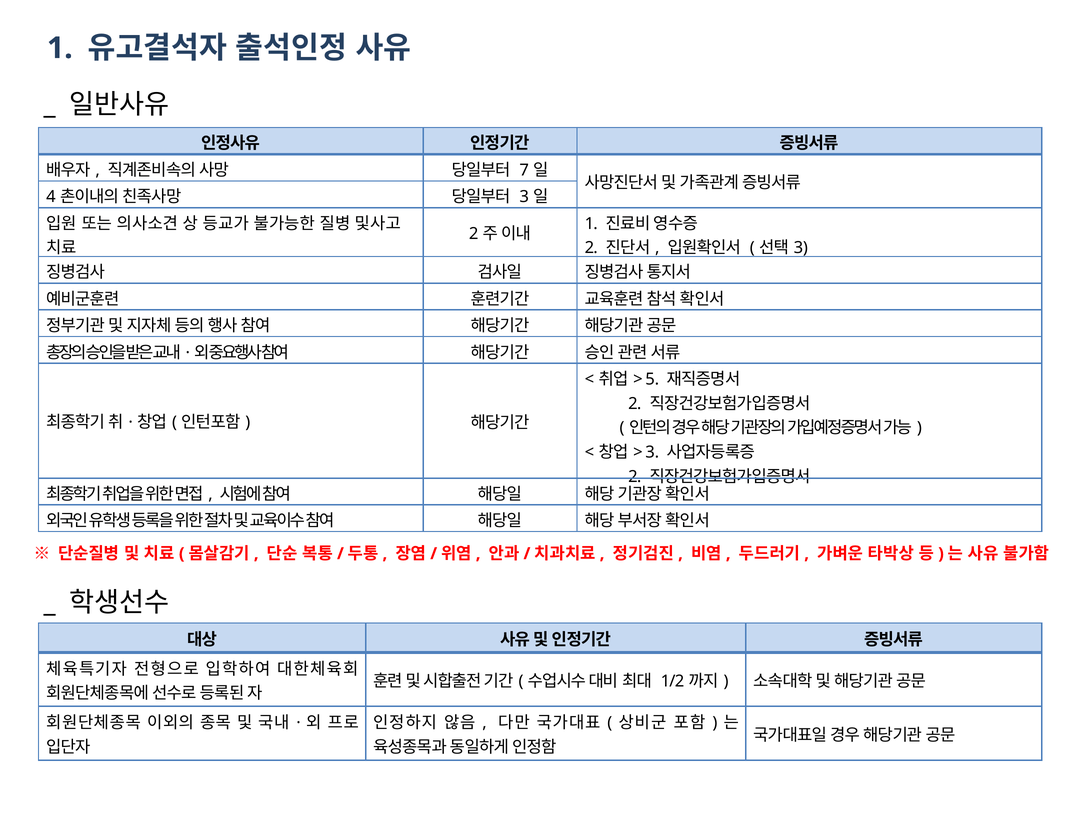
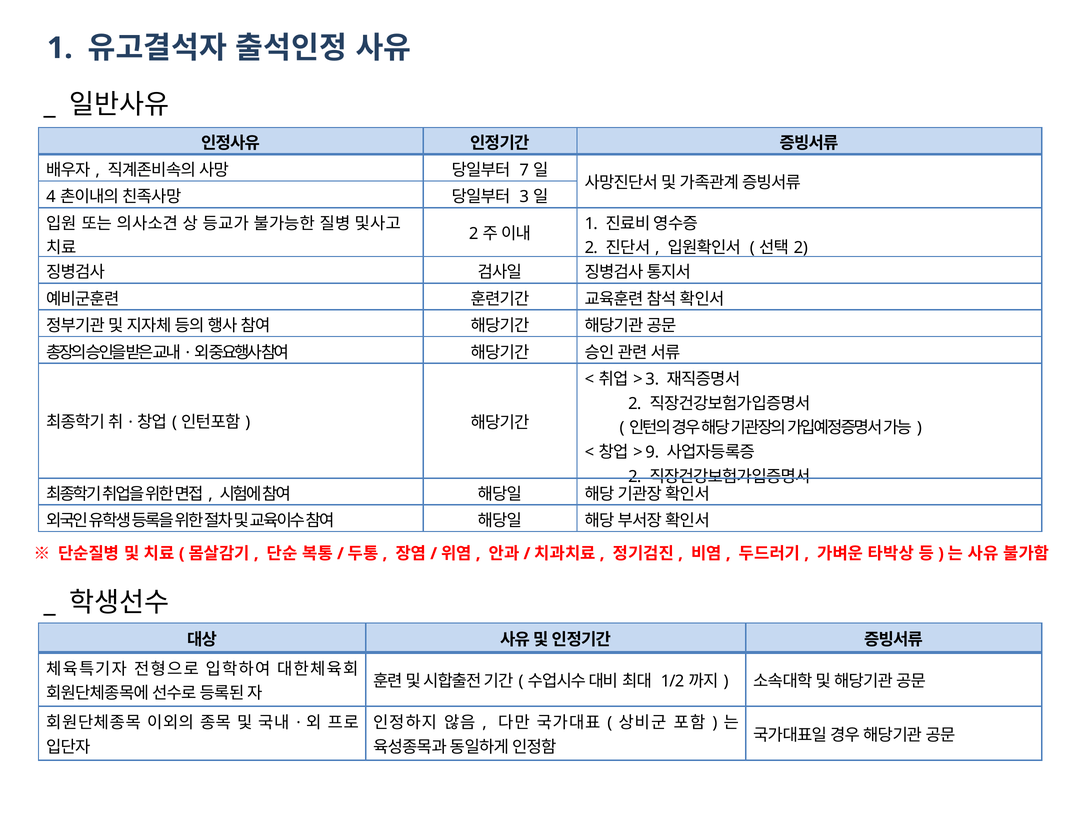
3: 3 -> 2 (801, 248)
5: 5 -> 3 (652, 379)
3: 3 -> 9 (652, 452)
